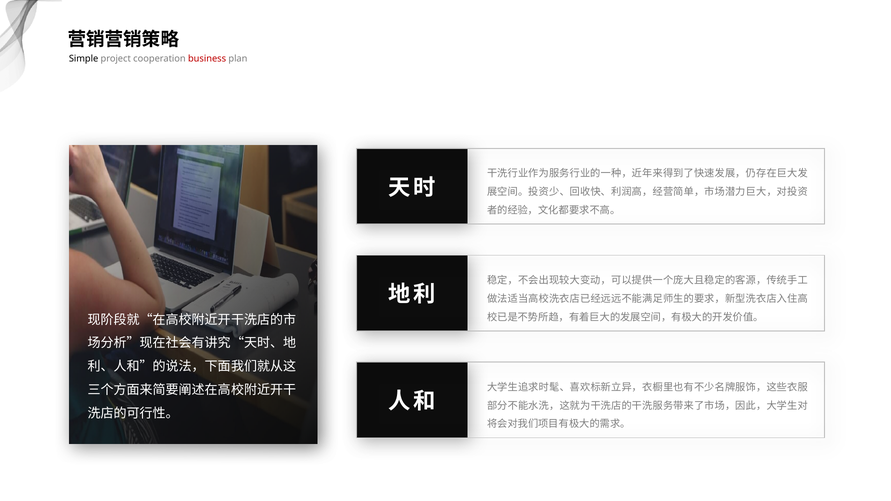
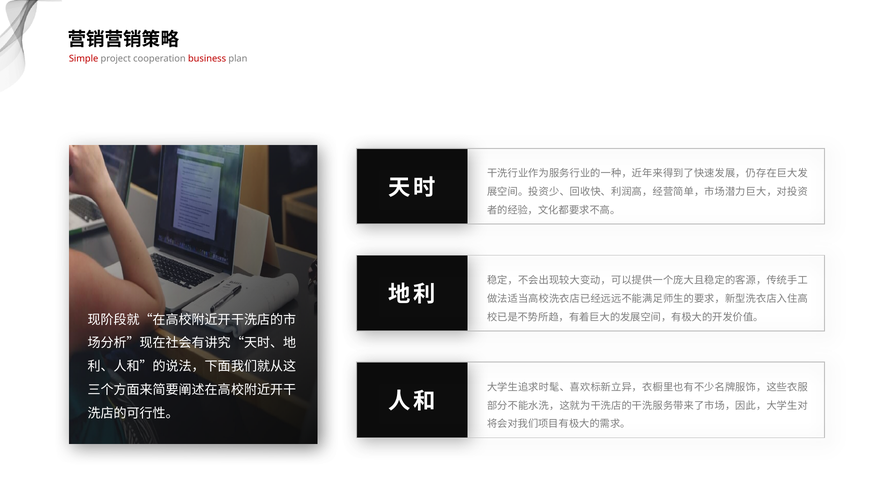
Simple colour: black -> red (84, 59)
